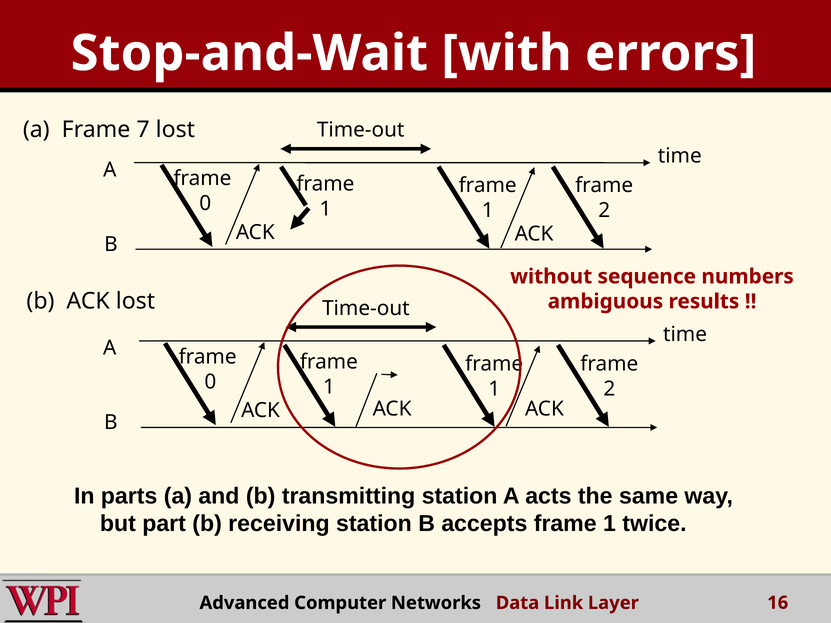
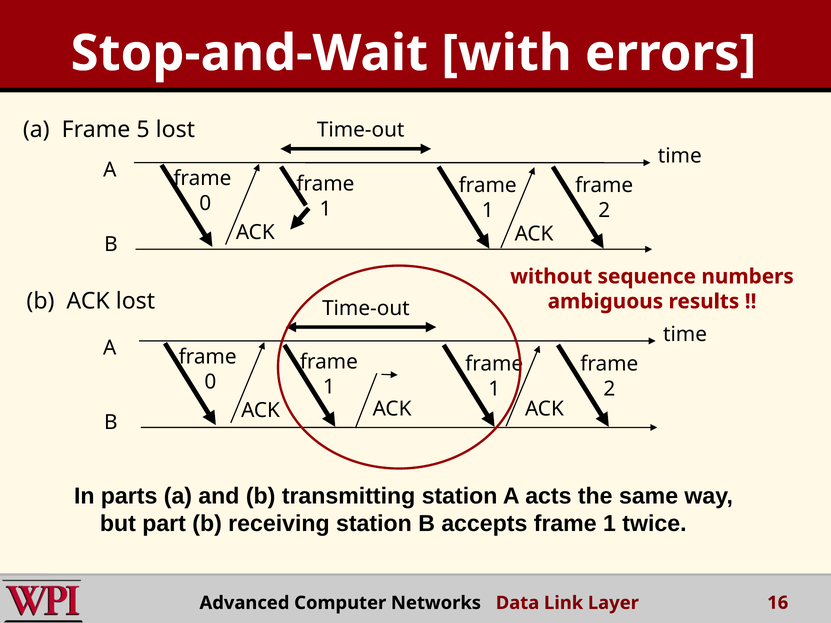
7: 7 -> 5 (143, 130)
